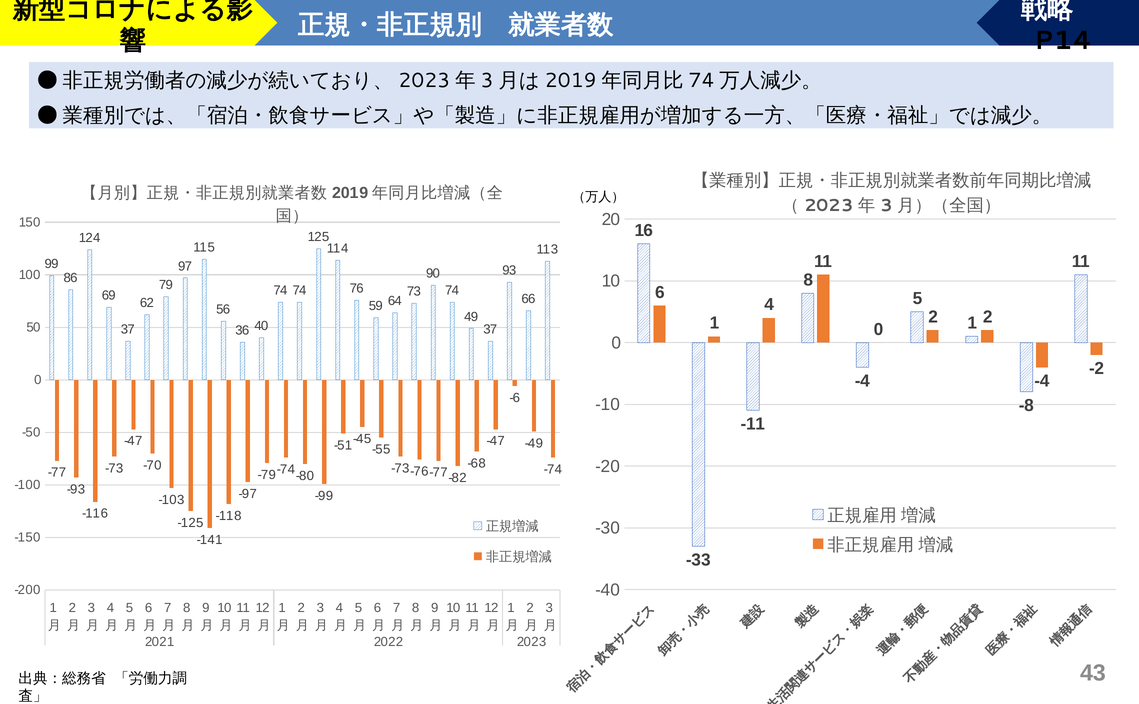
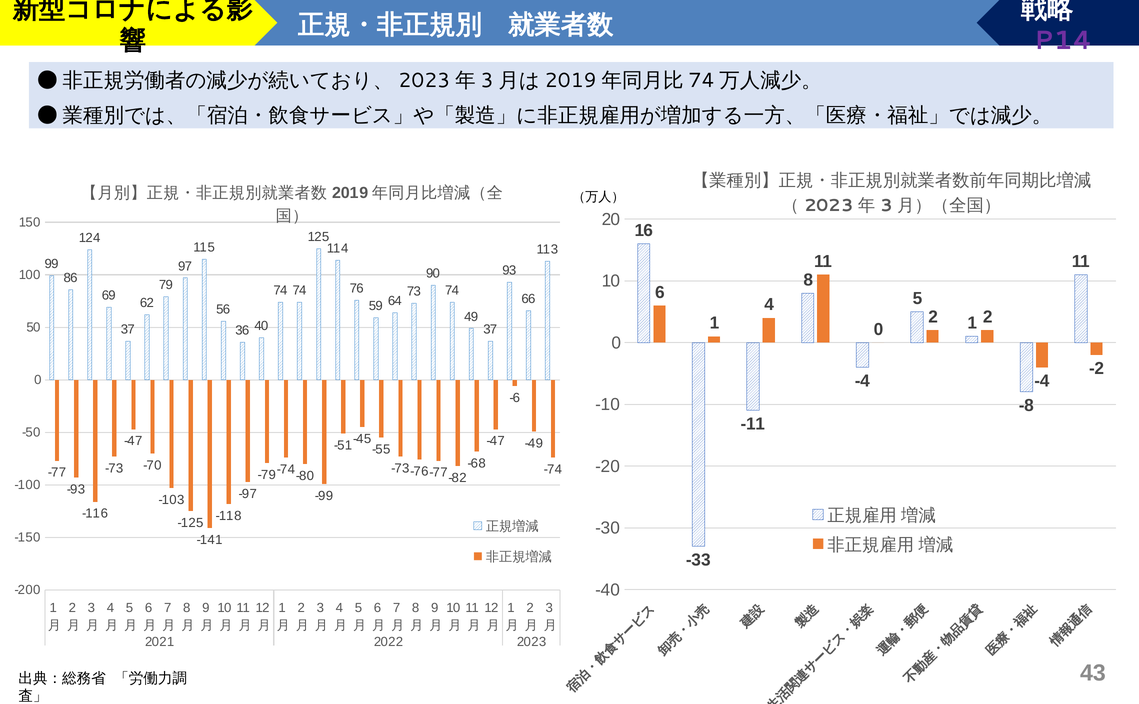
P14 colour: black -> purple (1063, 40)
